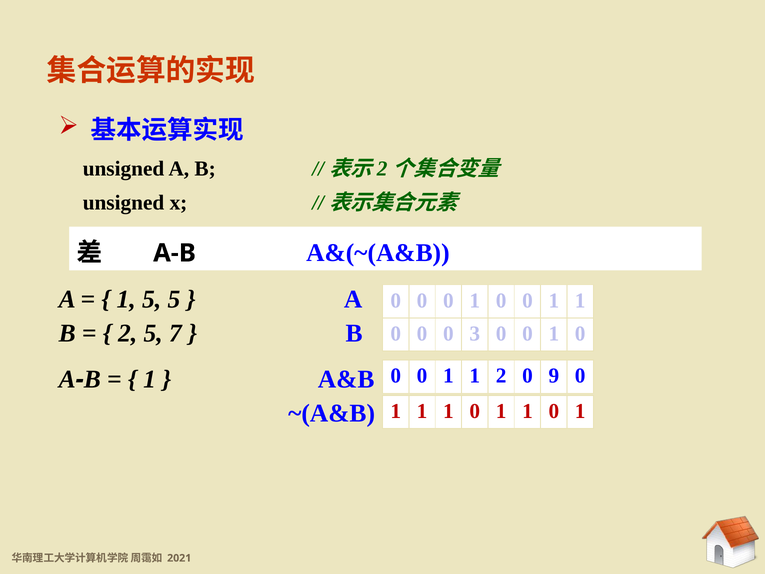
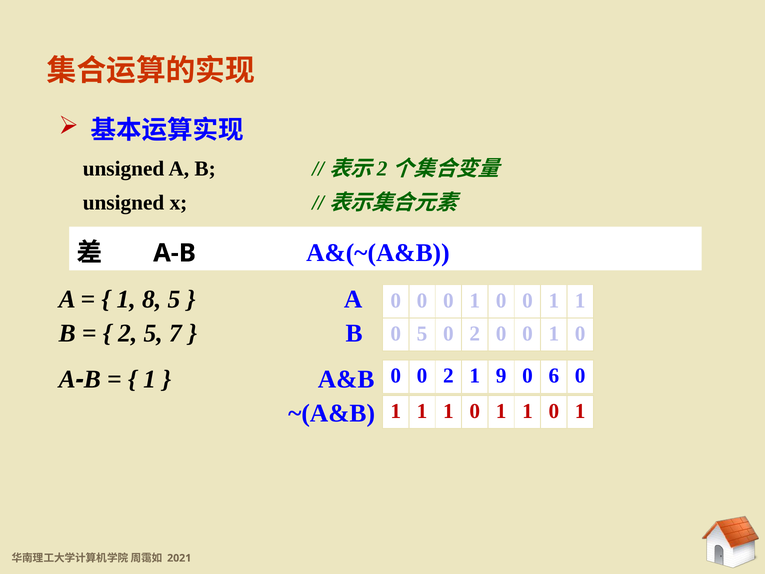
1 5: 5 -> 8 (152, 299)
0: 0 -> 5 (422, 334)
3: 3 -> 2 (475, 334)
1: 1 -> 2 (448, 376)
1 2: 2 -> 9 (501, 376)
9: 9 -> 6 (554, 376)
